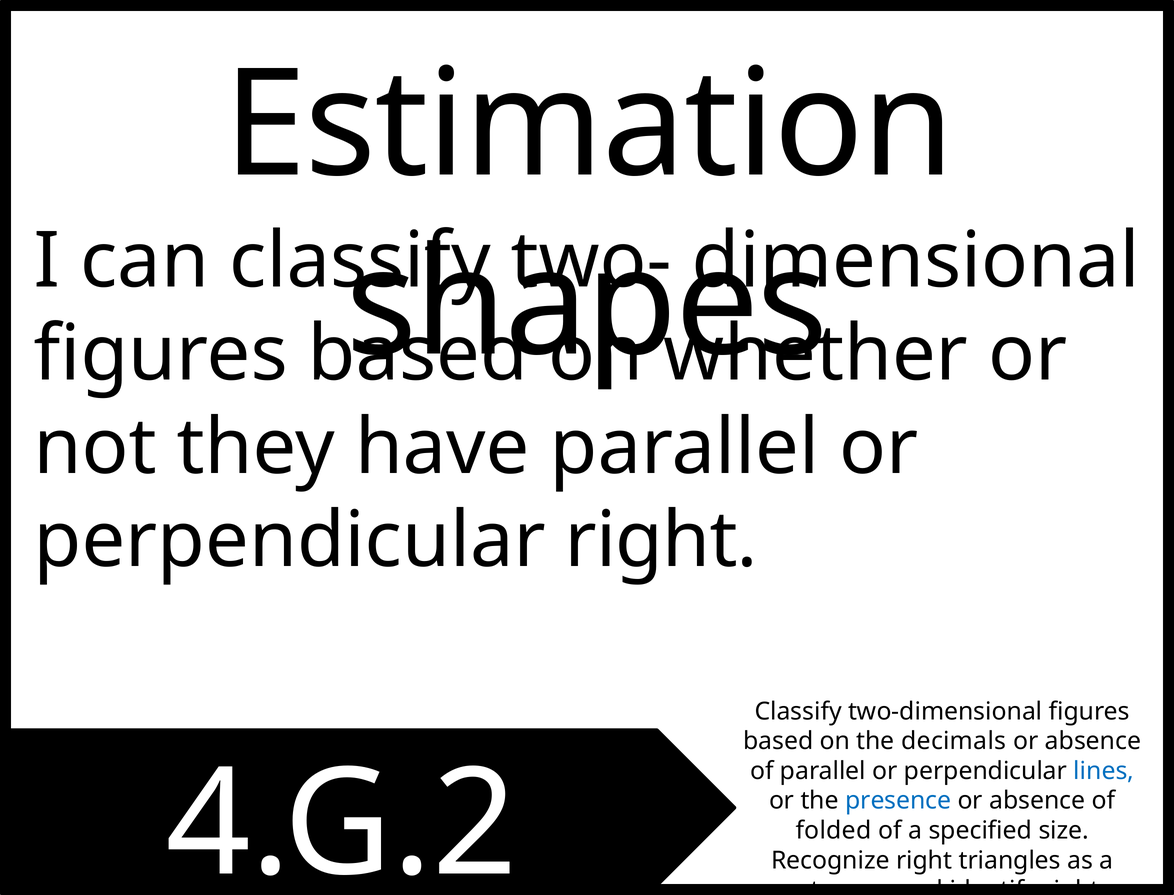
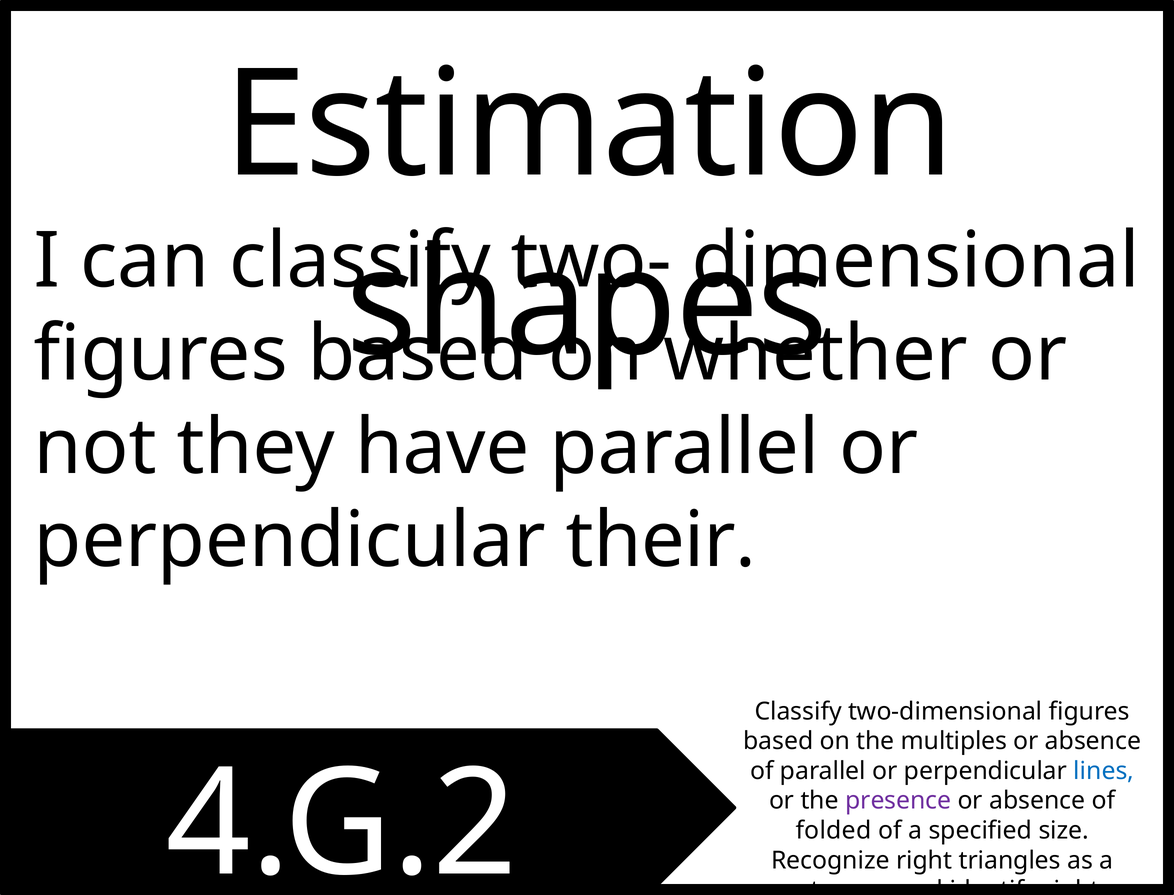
perpendicular right: right -> their (661, 541)
decimals: decimals -> multiples (954, 741)
presence colour: blue -> purple (898, 800)
